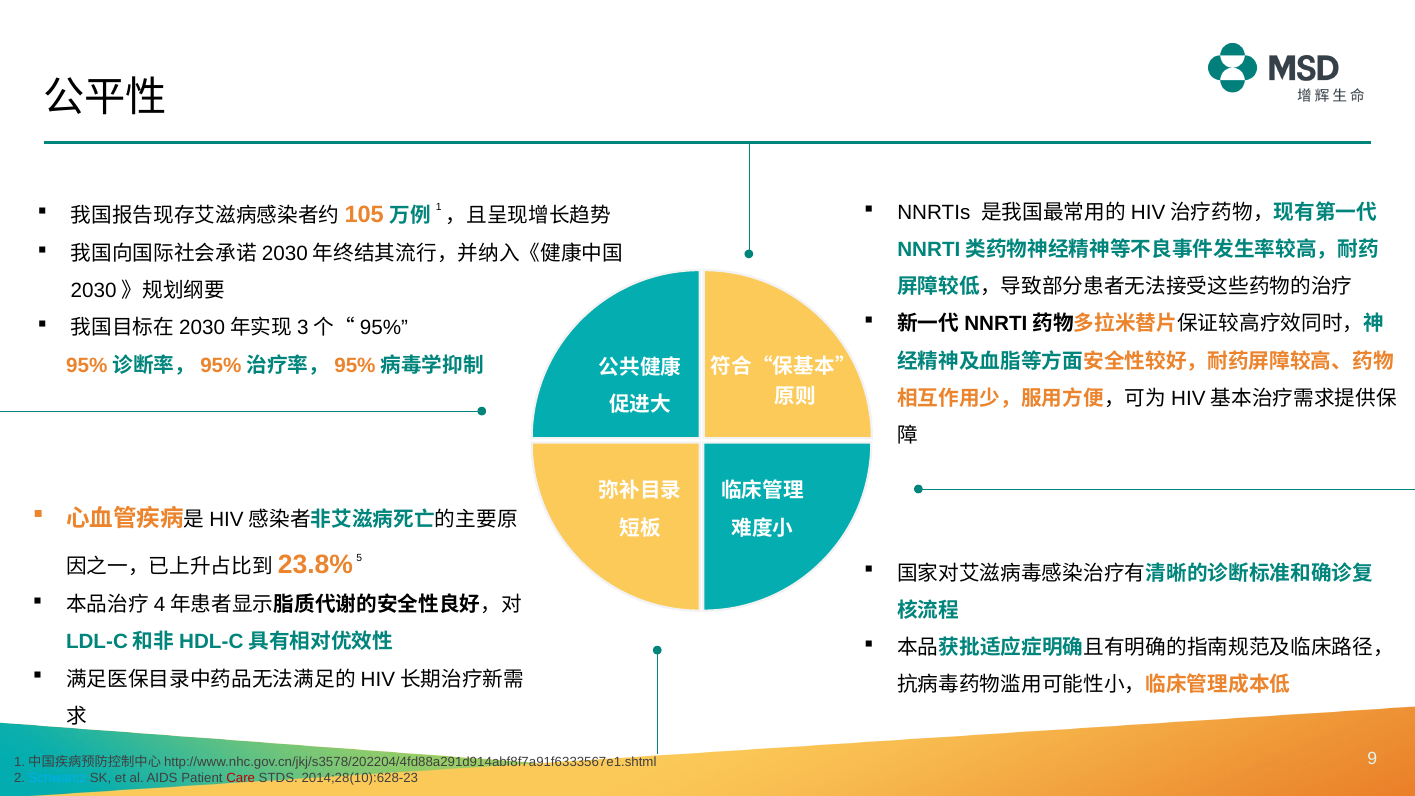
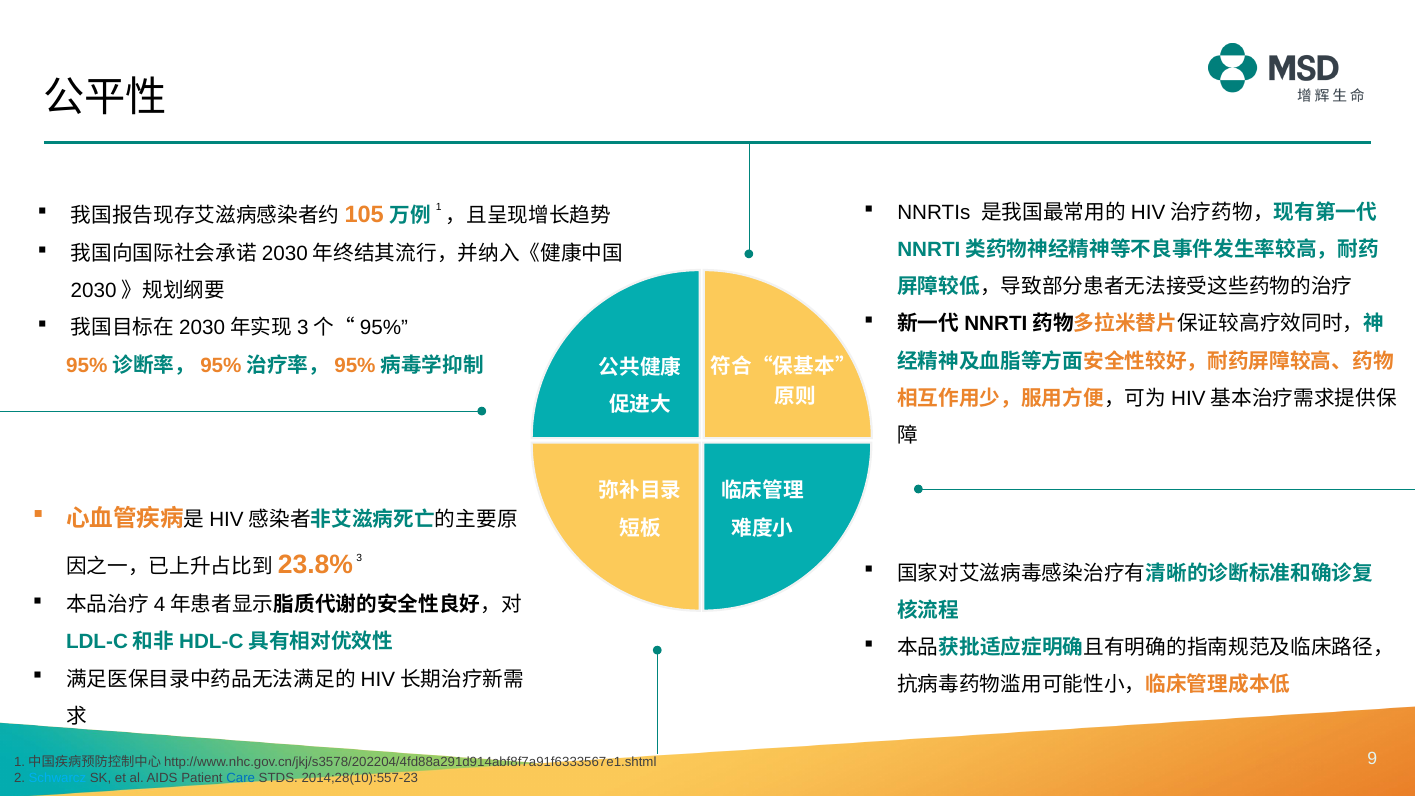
5: 5 -> 3 (359, 558)
Care colour: red -> blue (241, 778)
2014;28(10):628-23: 2014;28(10):628-23 -> 2014;28(10):557-23 (360, 778)
